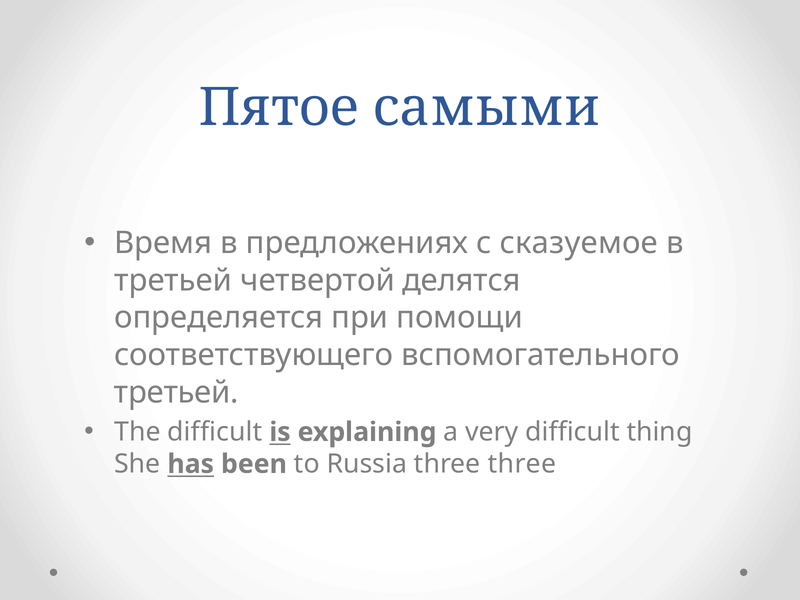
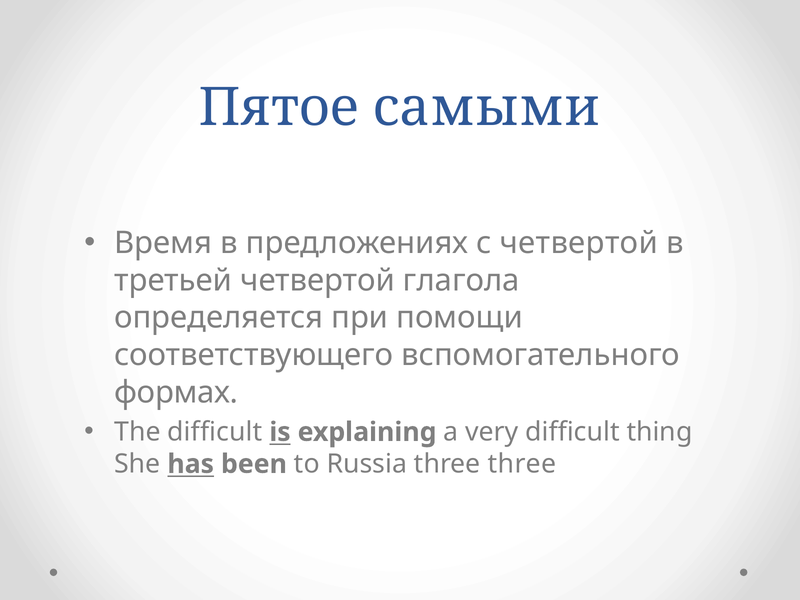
с сказуемое: сказуемое -> четвертой (579, 243)
делятся: делятся -> глагола (461, 280)
третьей: третьей -> формах (176, 392)
